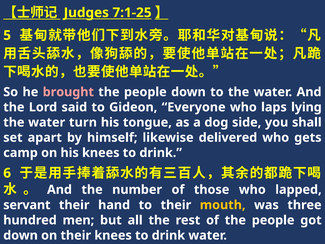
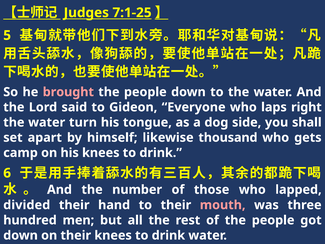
lying: lying -> right (306, 107)
delivered: delivered -> thousand (228, 137)
servant: servant -> divided (27, 205)
mouth colour: yellow -> pink (223, 205)
